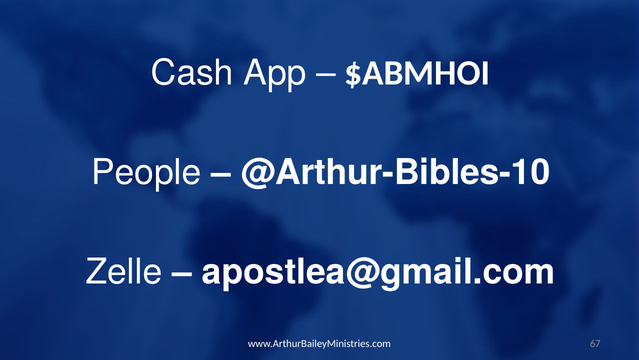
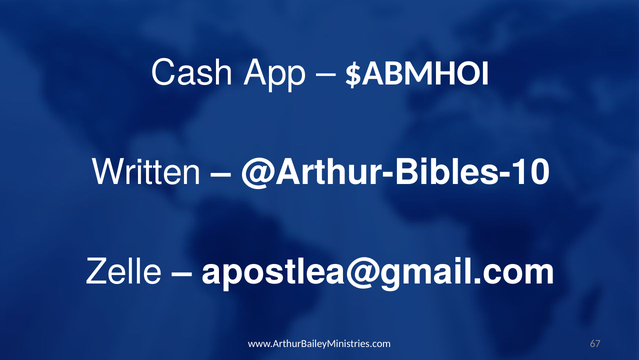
People: People -> Written (146, 172)
